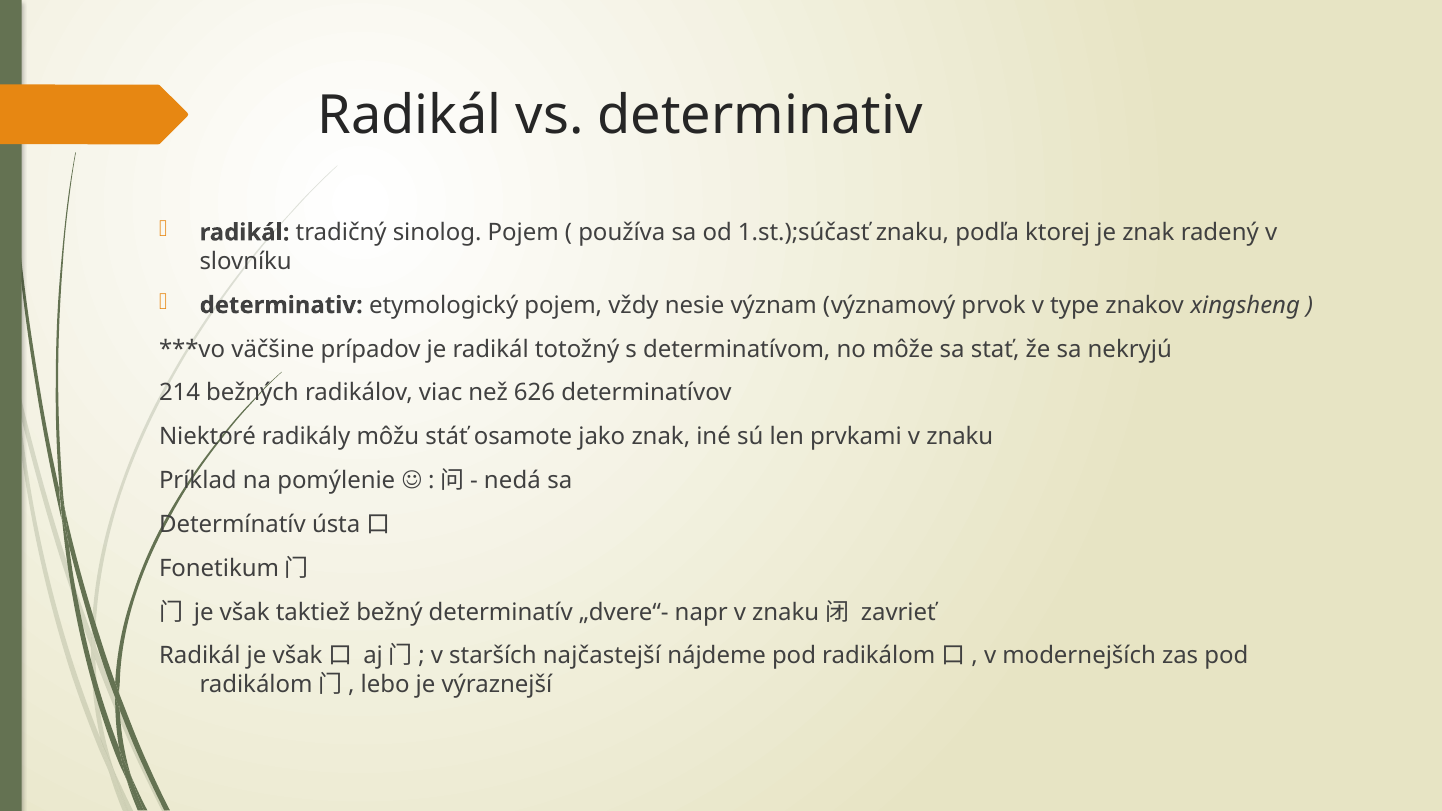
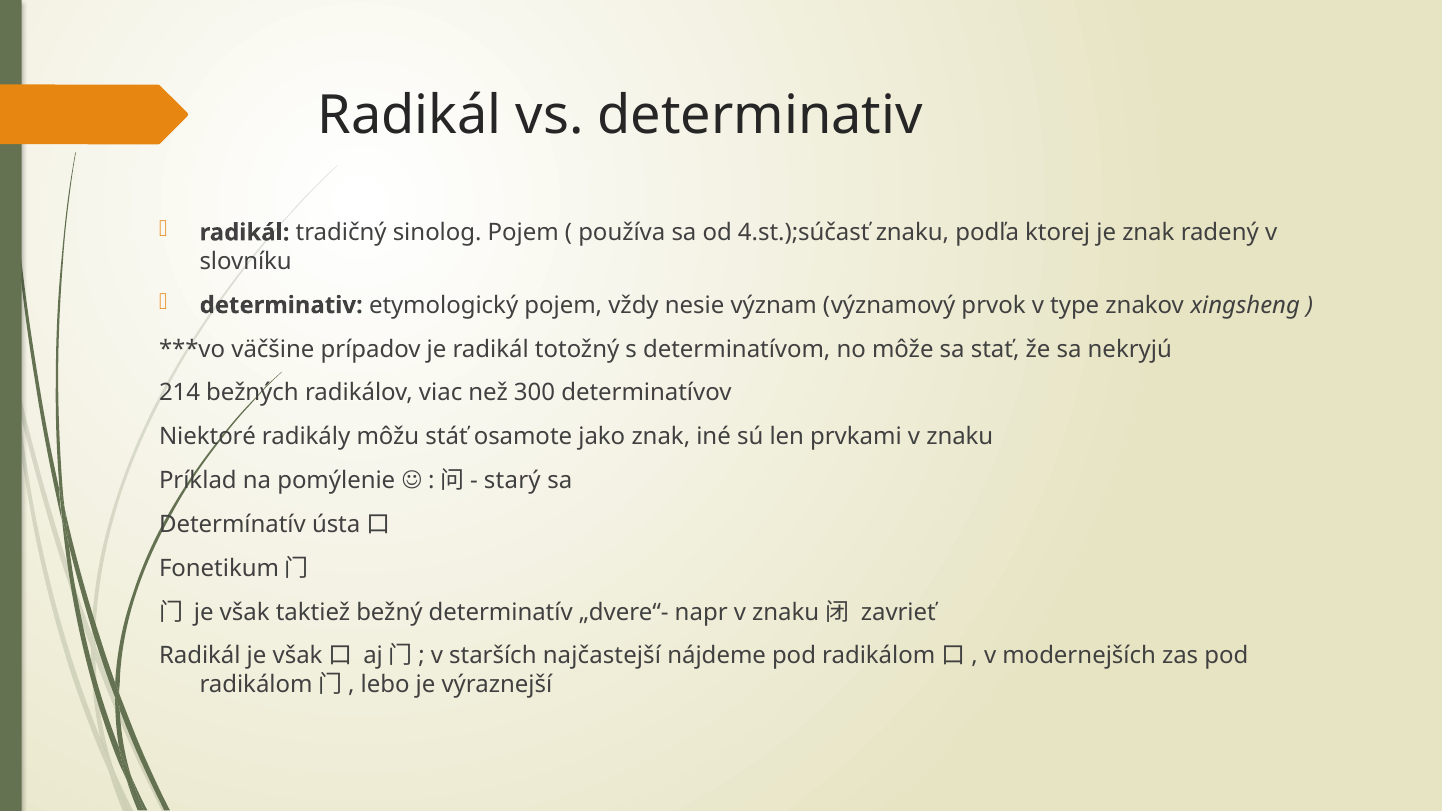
1.st.);súčasť: 1.st.);súčasť -> 4.st.);súčasť (804, 233)
626: 626 -> 300 (535, 393)
nedá: nedá -> starý (512, 481)
